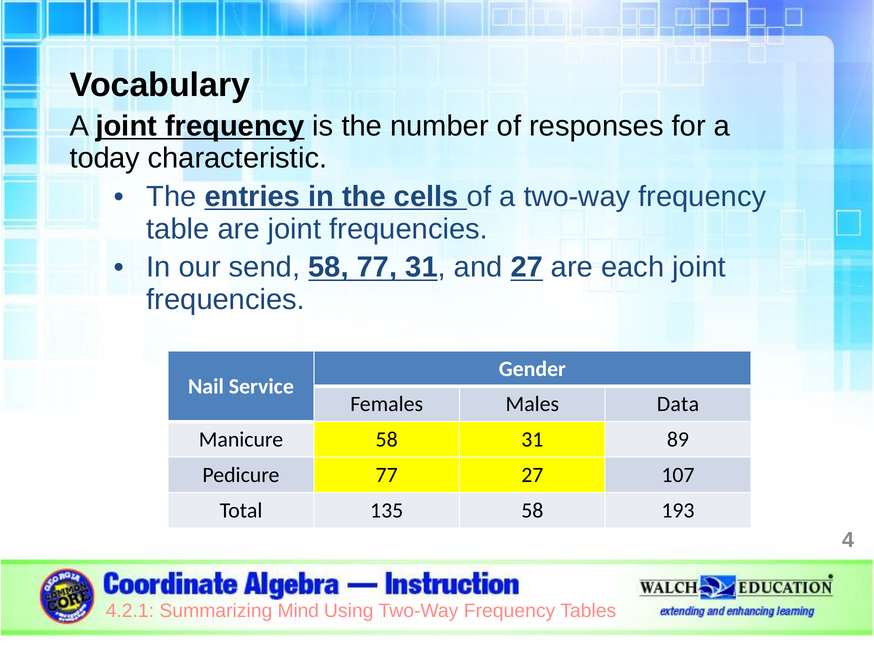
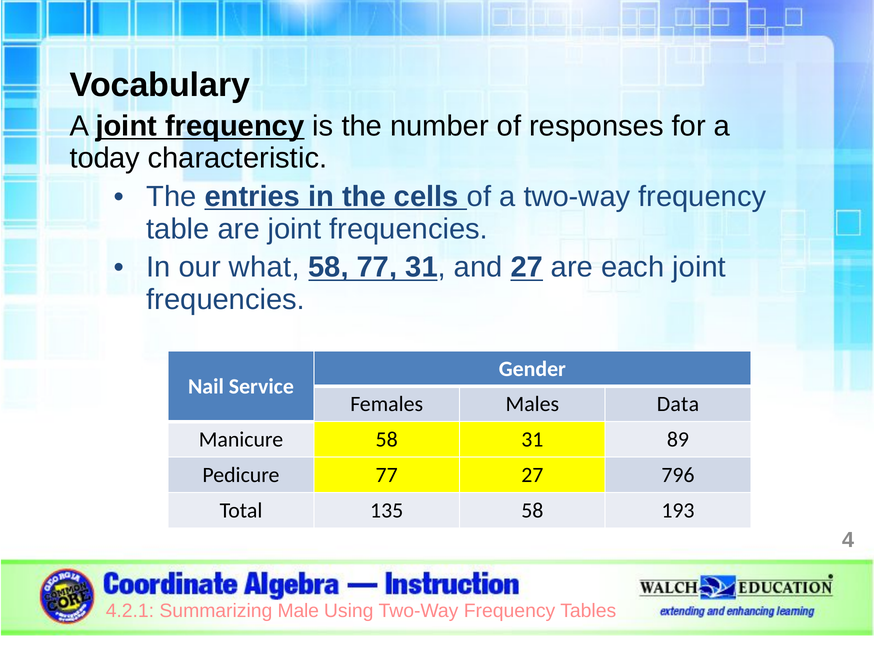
send: send -> what (264, 268)
107: 107 -> 796 (678, 475)
Mind: Mind -> Male (298, 611)
